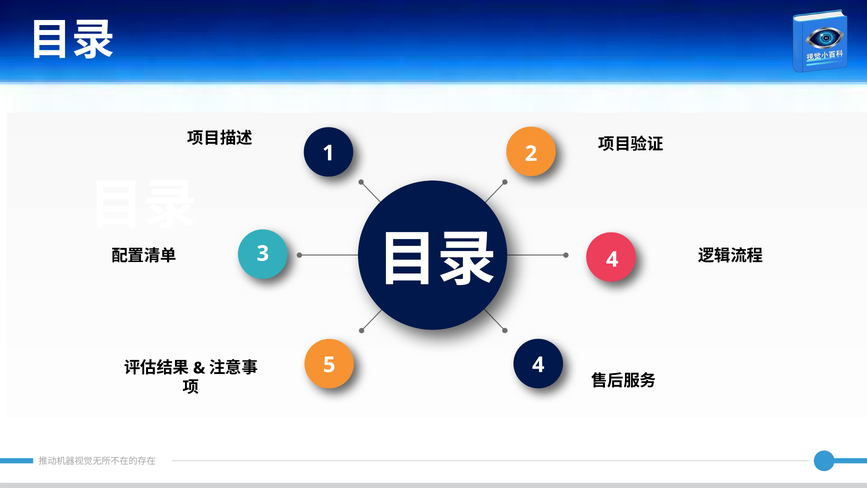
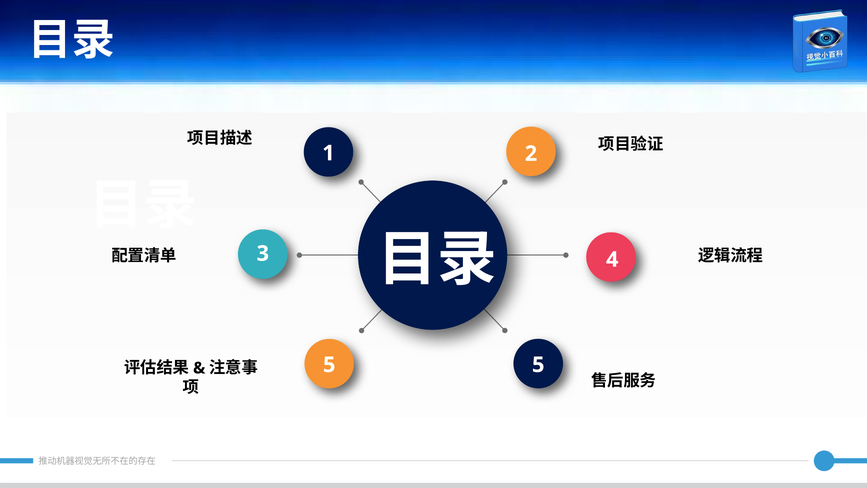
5 4: 4 -> 5 (538, 365)
